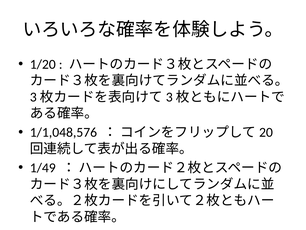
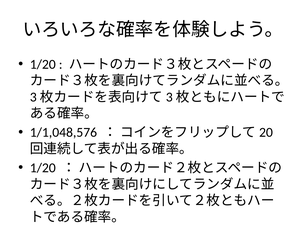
1/49: 1/49 -> 1/20 (43, 168)
